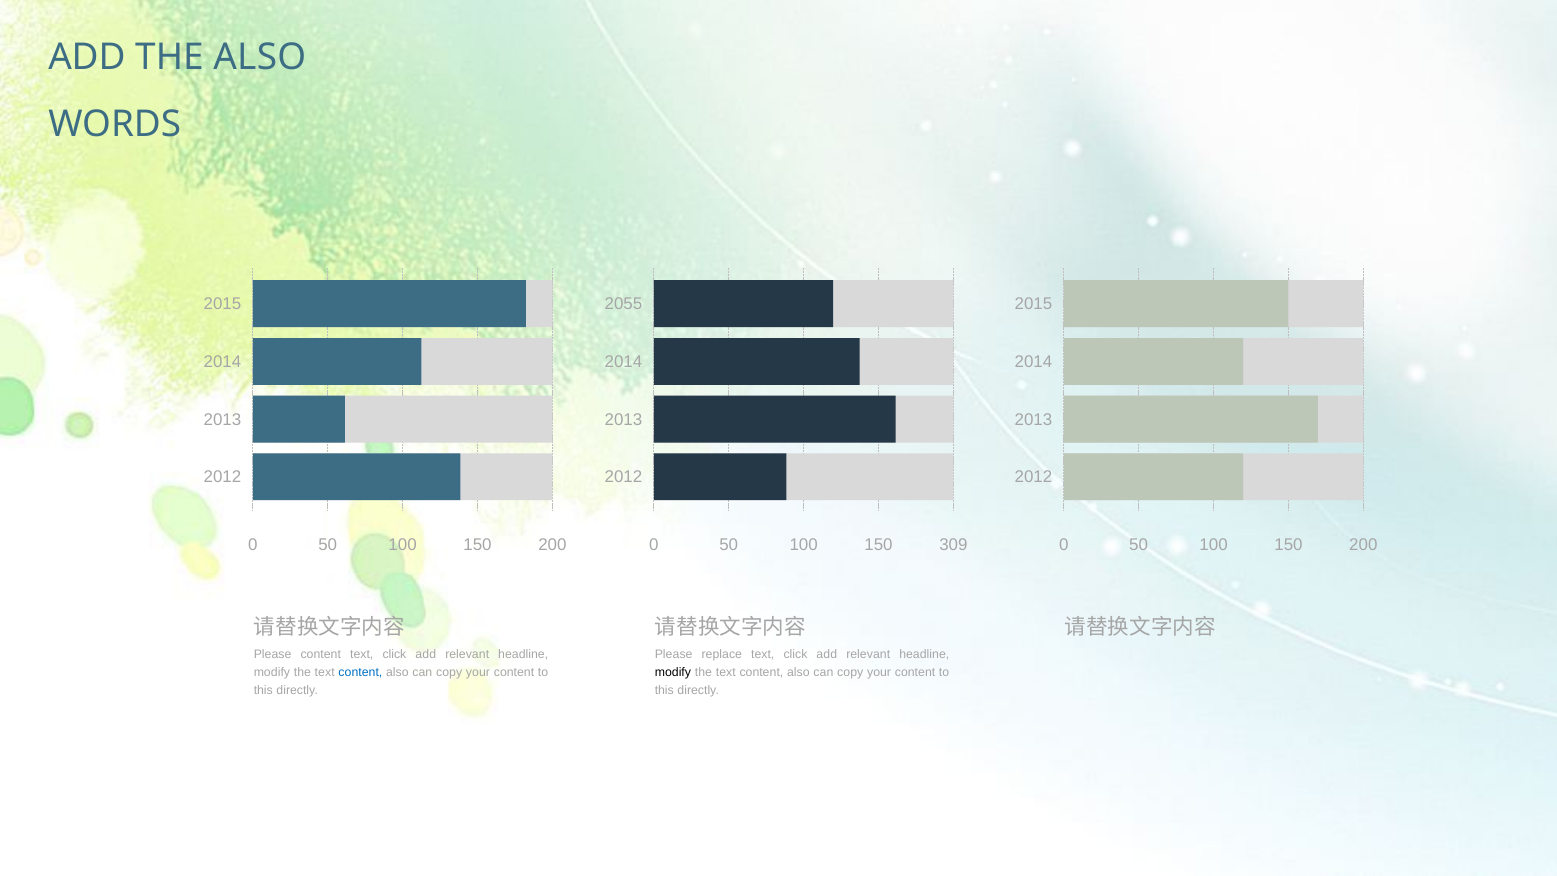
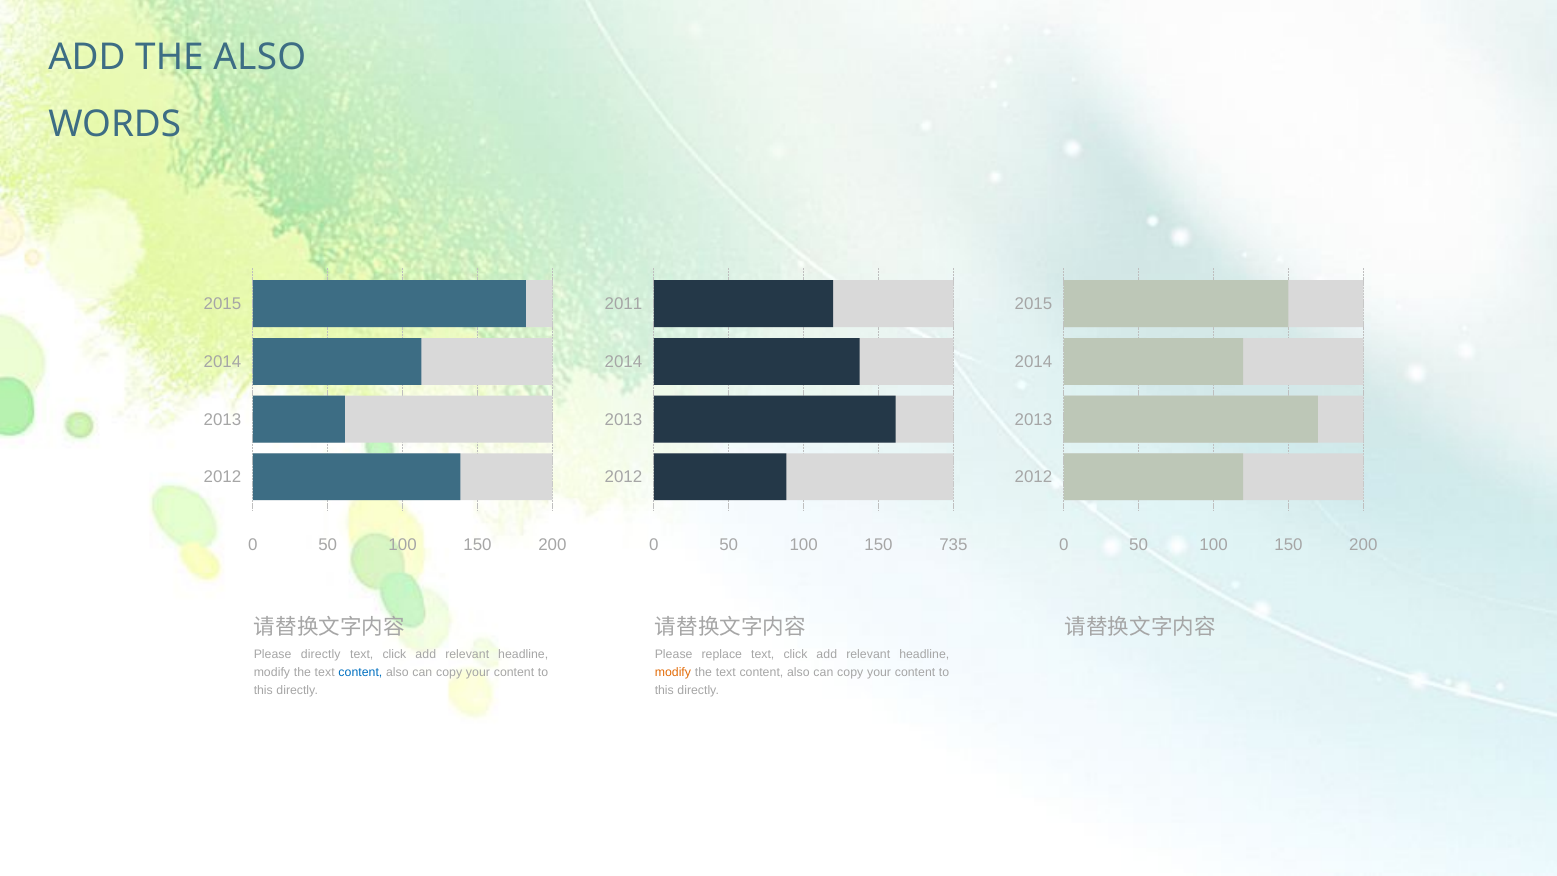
2055: 2055 -> 2011 (623, 304)
309: 309 -> 735 (953, 544)
Please content: content -> directly (321, 655)
modify colour: black -> orange (673, 672)
